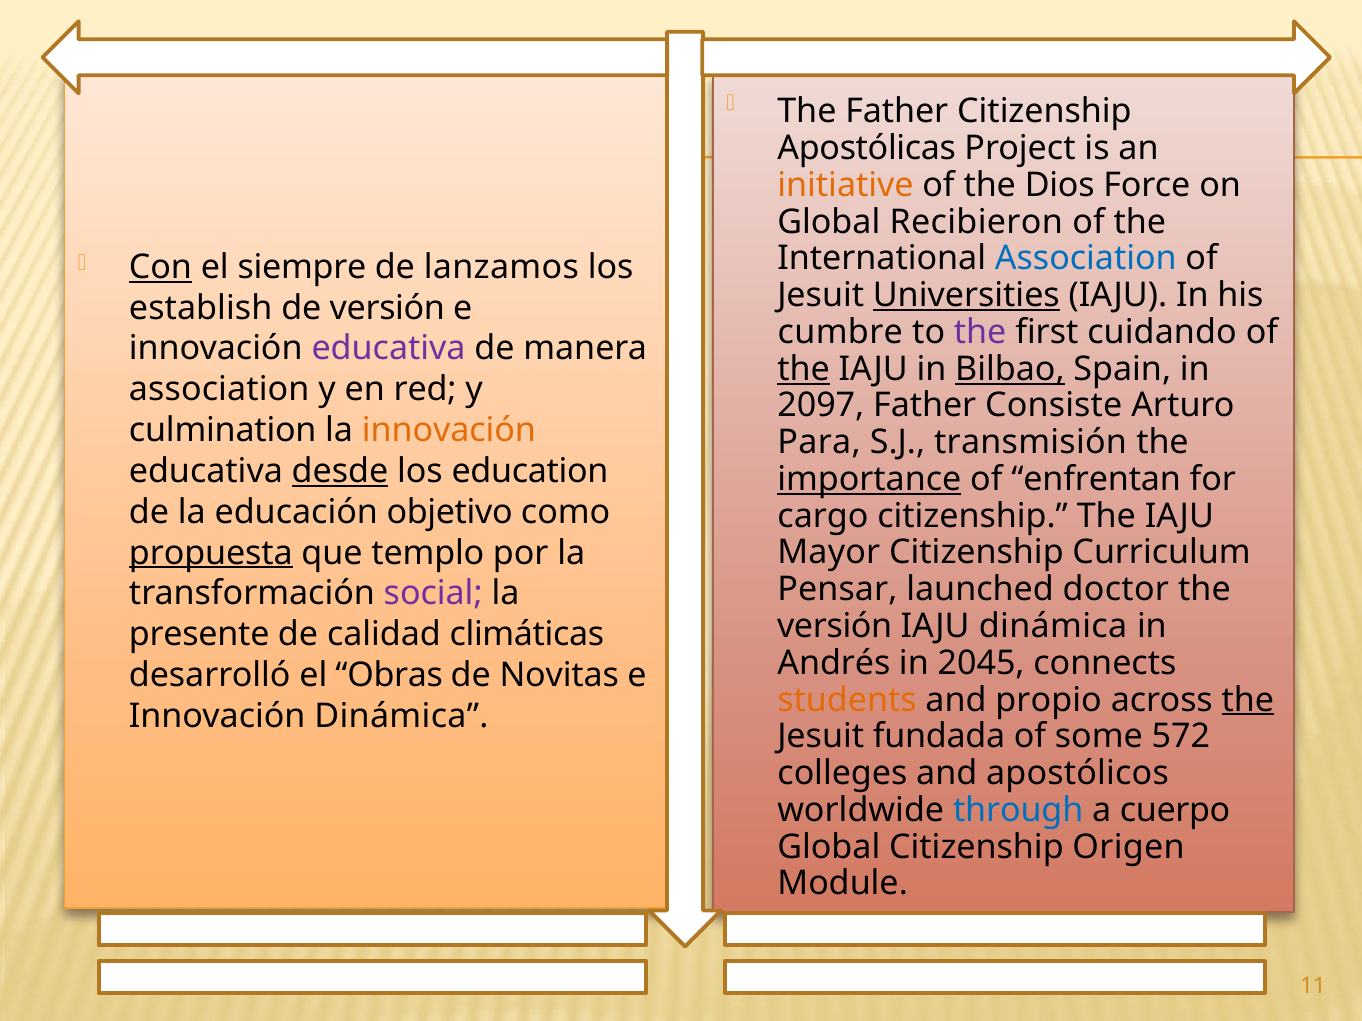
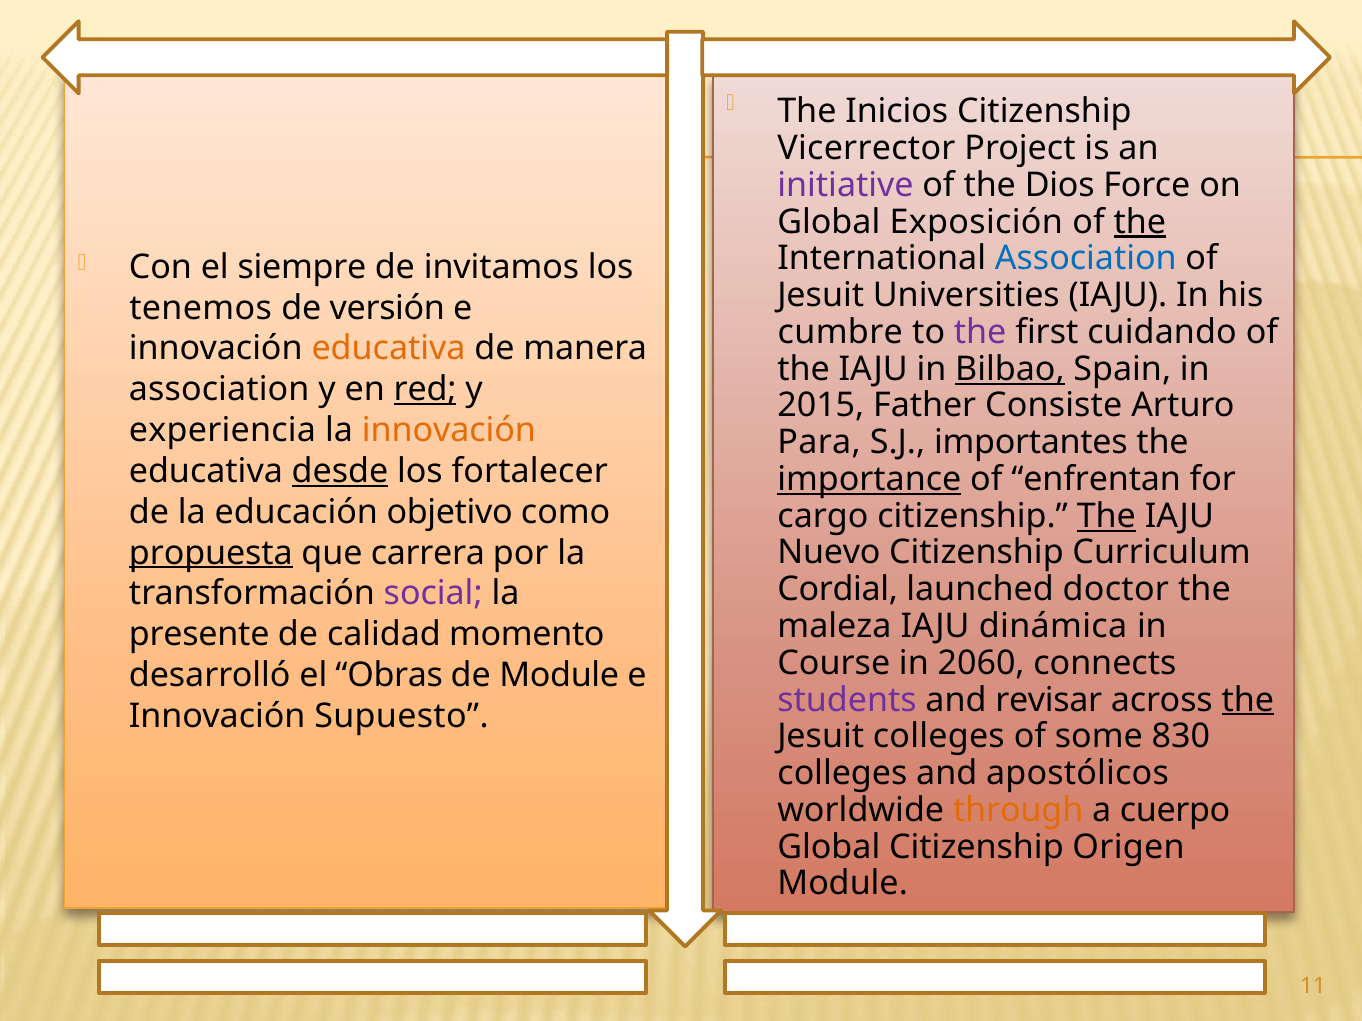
The Father: Father -> Inicios (897, 112)
Apostólicas: Apostólicas -> Vicerrector (866, 148)
initiative colour: orange -> purple (846, 185)
Recibieron: Recibieron -> Exposición (976, 222)
the underline: none -> present (1140, 222)
Con underline: present -> none (160, 267)
lanzamos: lanzamos -> invitamos (502, 267)
Universities underline: present -> none (966, 296)
establish: establish -> tenemos (201, 308)
educativa colour: purple -> orange (389, 349)
the underline: present -> none (804, 369)
red underline: none -> present (425, 390)
2097: 2097 -> 2015 (821, 406)
culmination: culmination -> experiencia (223, 431)
transmisión: transmisión -> importantes (1031, 443)
education: education -> fortalecer (530, 471)
The underline: none -> present (1106, 516)
templo: templo -> carrera (428, 553)
Mayor: Mayor -> Nuevo (829, 553)
Pensar: Pensar -> Cordial (838, 590)
versión: versión -> maleza (834, 627)
climáticas: climáticas -> momento (527, 635)
Andrés: Andrés -> Course (834, 663)
2045: 2045 -> 2060 (981, 663)
de Novitas: Novitas -> Module (559, 676)
students colour: orange -> purple (847, 700)
propio: propio -> revisar (1049, 700)
Innovación Dinámica: Dinámica -> Supuesto (401, 717)
Jesuit fundada: fundada -> colleges (939, 737)
572: 572 -> 830 (1181, 737)
through colour: blue -> orange (1018, 811)
